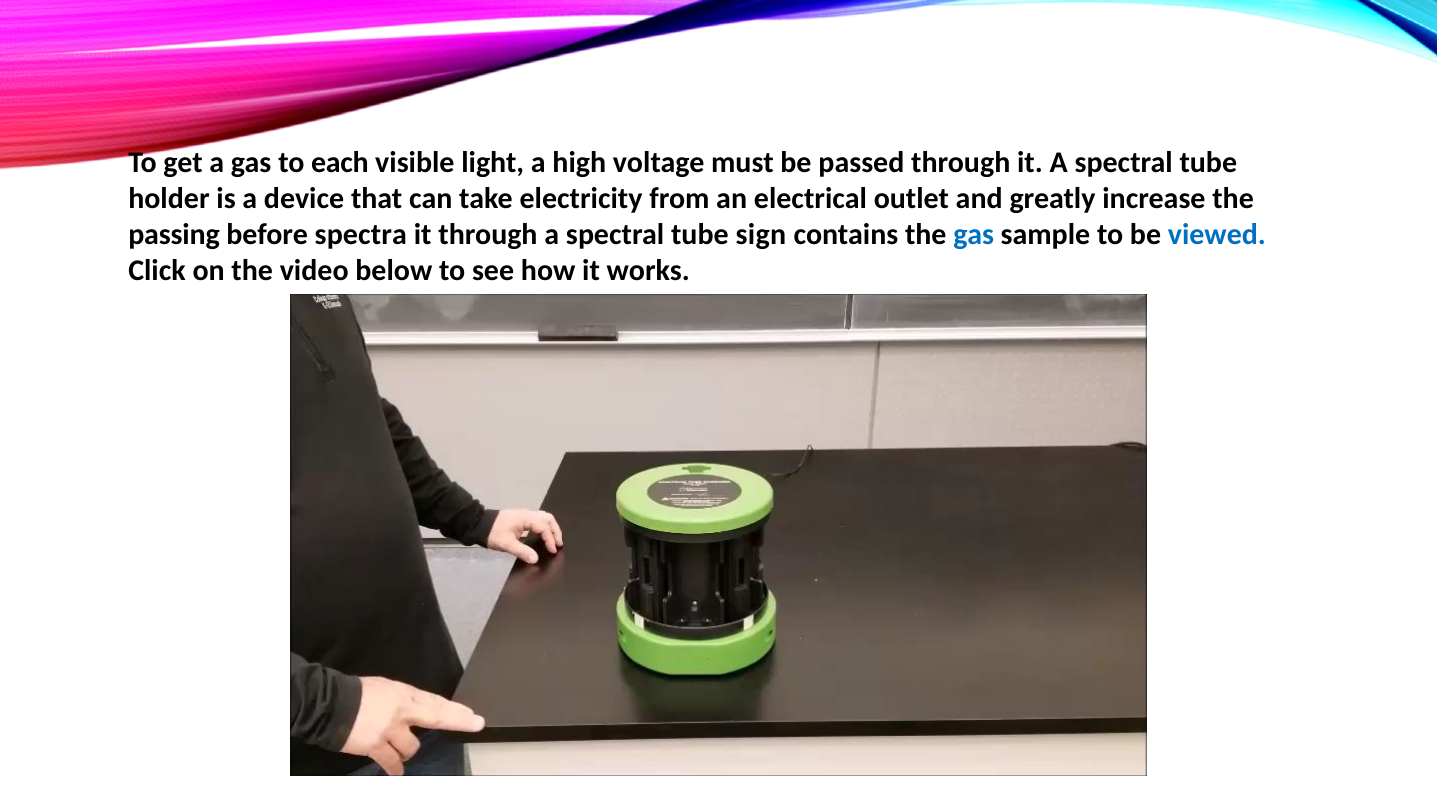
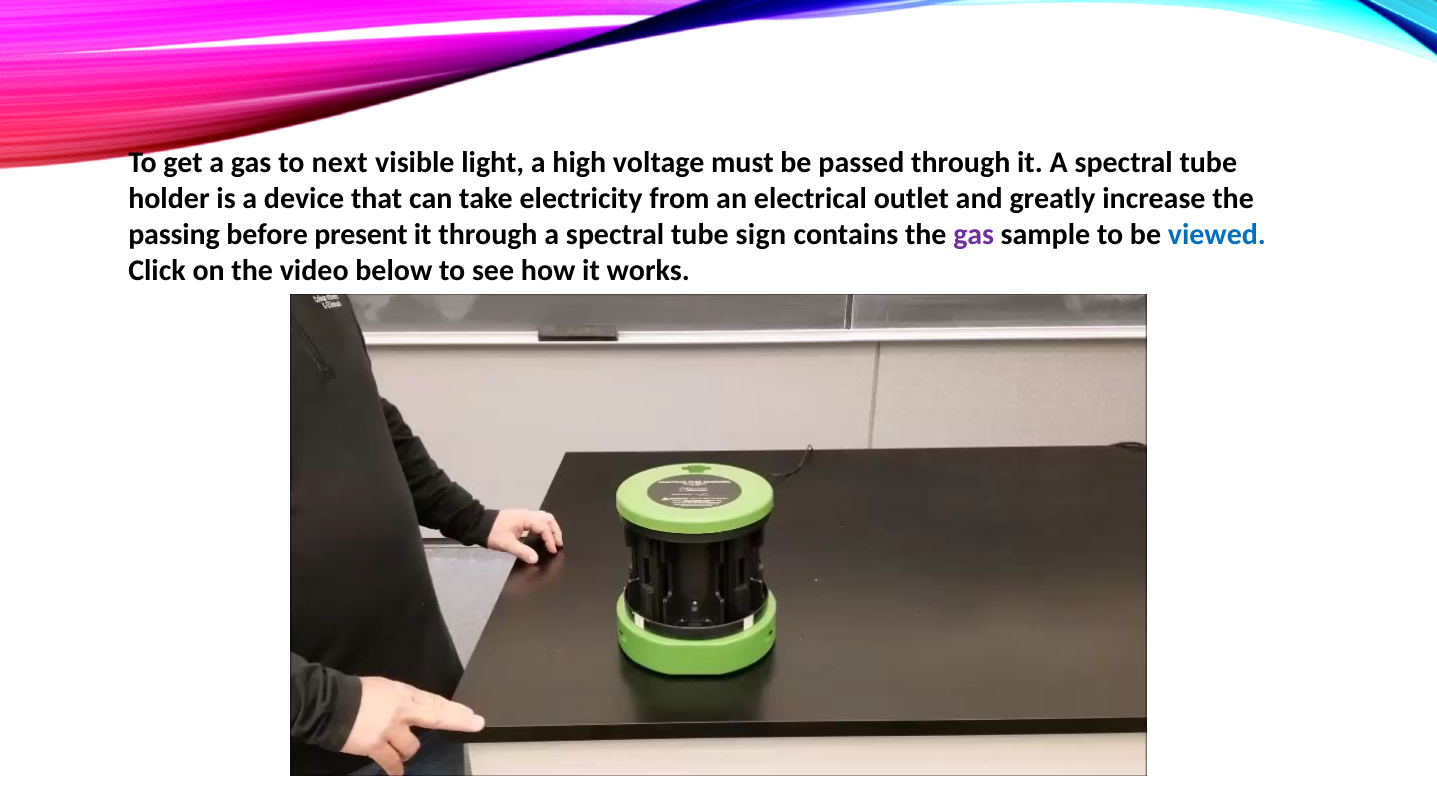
each: each -> next (340, 163)
spectra: spectra -> present (361, 235)
gas colour: blue -> purple (974, 235)
